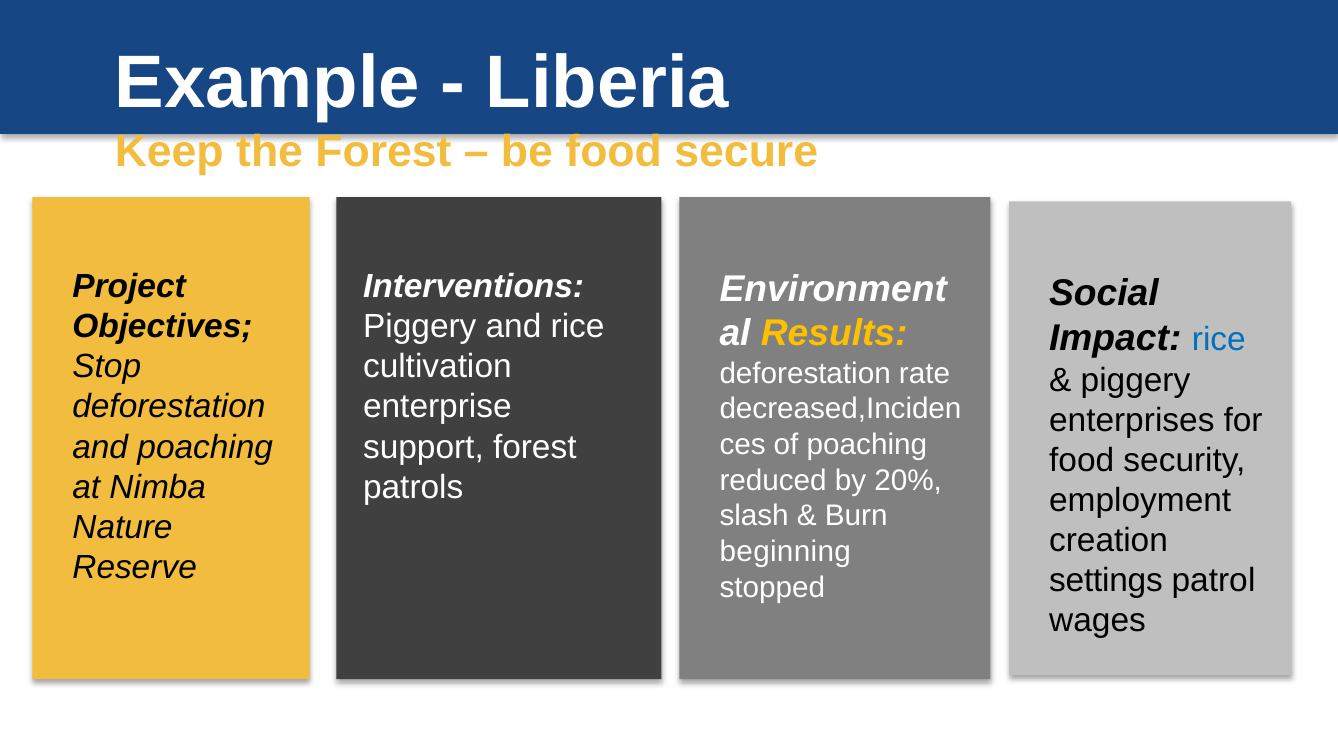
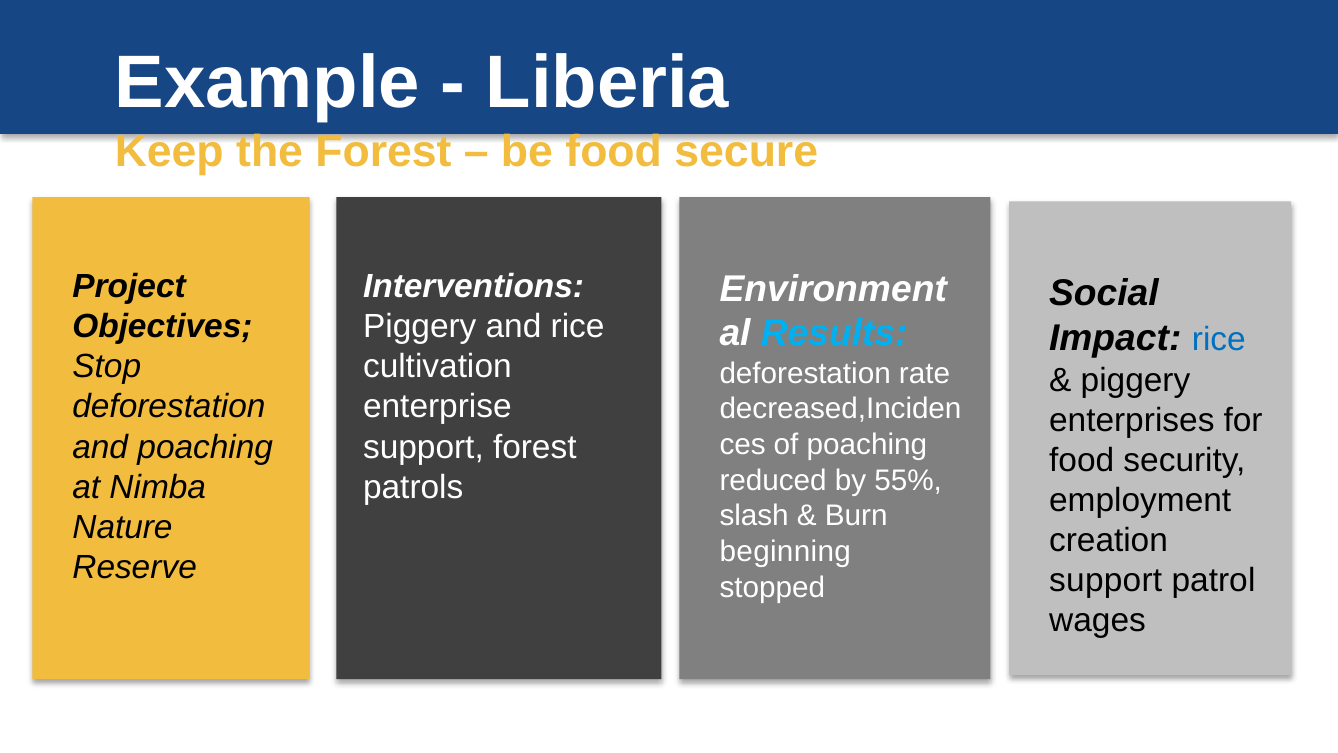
Results colour: yellow -> light blue (834, 333)
20%: 20% -> 55% (908, 480)
settings: settings -> support (1106, 581)
